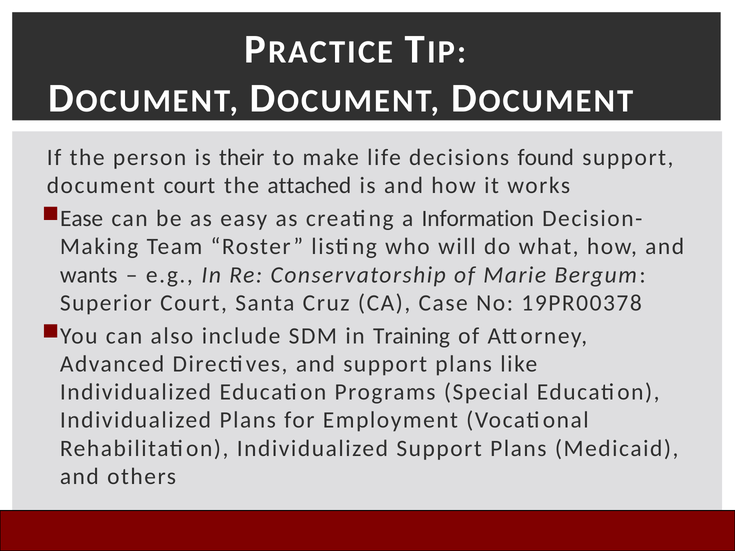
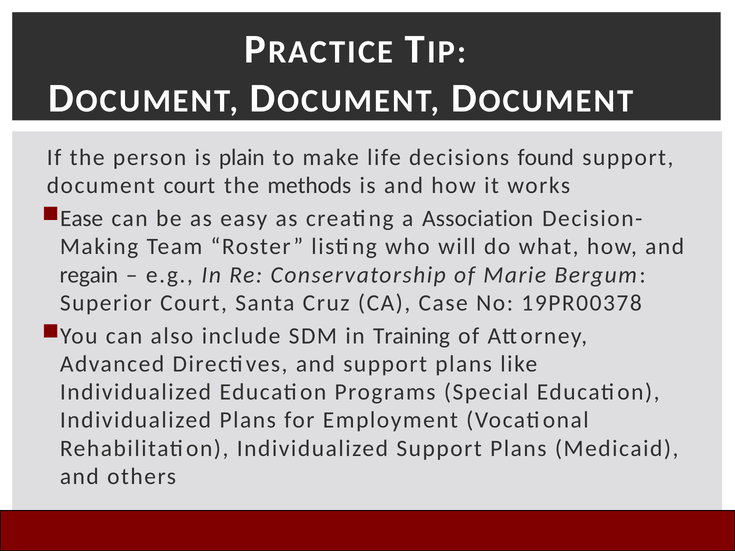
their: their -> plain (242, 158)
attached: attached -> methods (309, 186)
Information: Information -> Association (478, 219)
wants: wants -> regain (89, 275)
